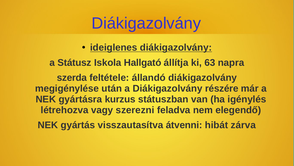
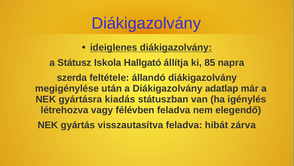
63: 63 -> 85 (210, 63)
részére: részére -> adatlap (222, 88)
kurzus: kurzus -> kiadás (120, 99)
szerezni: szerezni -> félévben (135, 110)
visszautasítva átvenni: átvenni -> feladva (184, 125)
